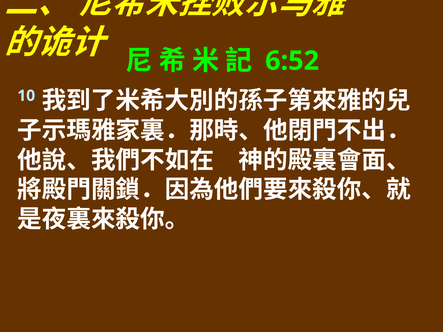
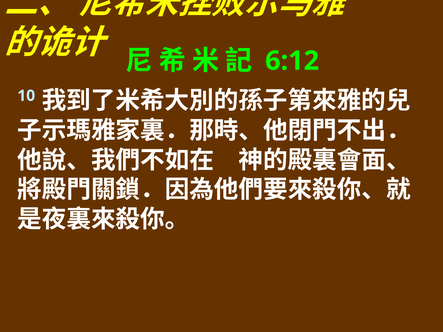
6:52: 6:52 -> 6:12 (292, 61)
